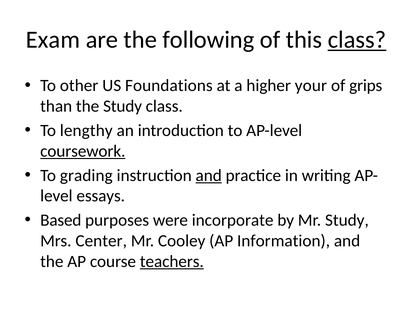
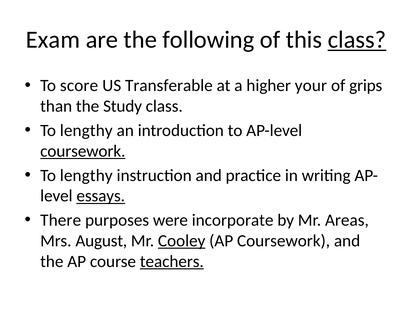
other: other -> score (79, 86)
Foundations: Foundations -> Transferable (169, 86)
grading: grading -> lengthy (86, 175)
and underline: present -> none (209, 175)
essays underline: none -> present (101, 196)
Based: Based -> There (61, 220)
Mr Study: Study -> Areas (347, 220)
Center: Center -> August (101, 241)
Cooley underline: none -> present (182, 241)
AP Information: Information -> Coursework (284, 241)
